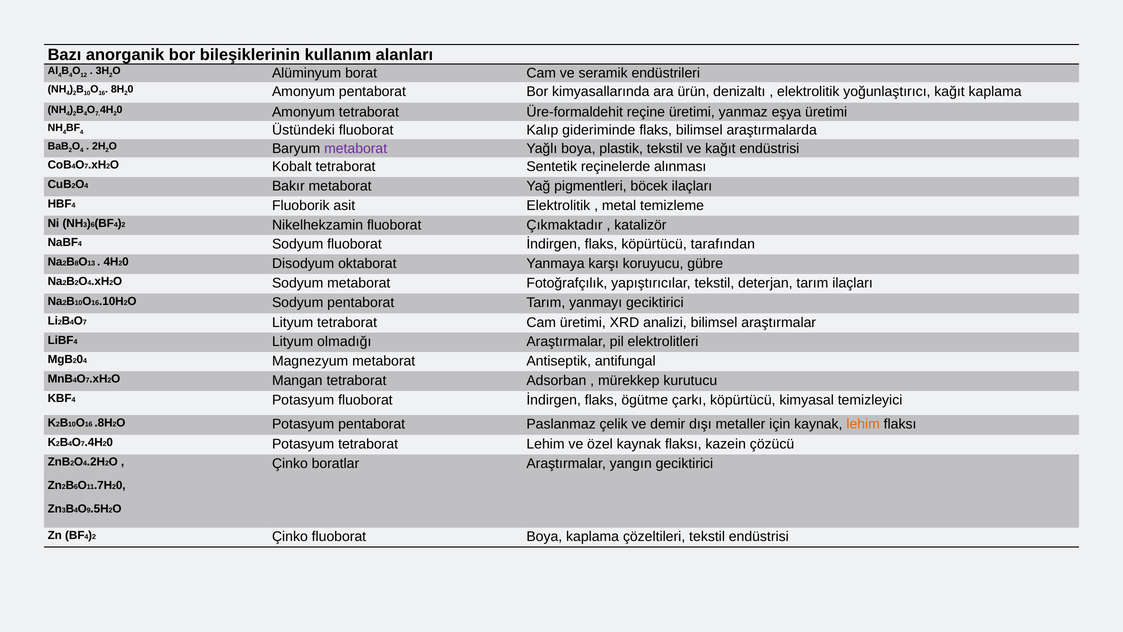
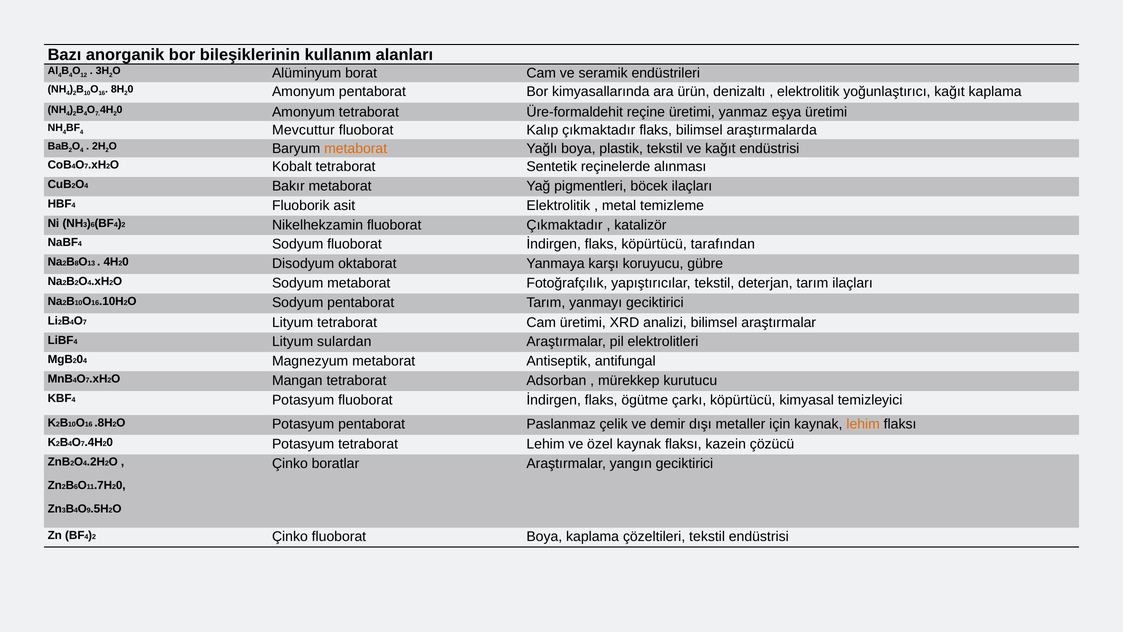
Üstündeki: Üstündeki -> Mevcuttur (303, 130)
Kalıp gideriminde: gideriminde -> çıkmaktadır (599, 130)
metaborat colour: purple -> orange (356, 148)
olmadığı: olmadığı -> sulardan (344, 342)
